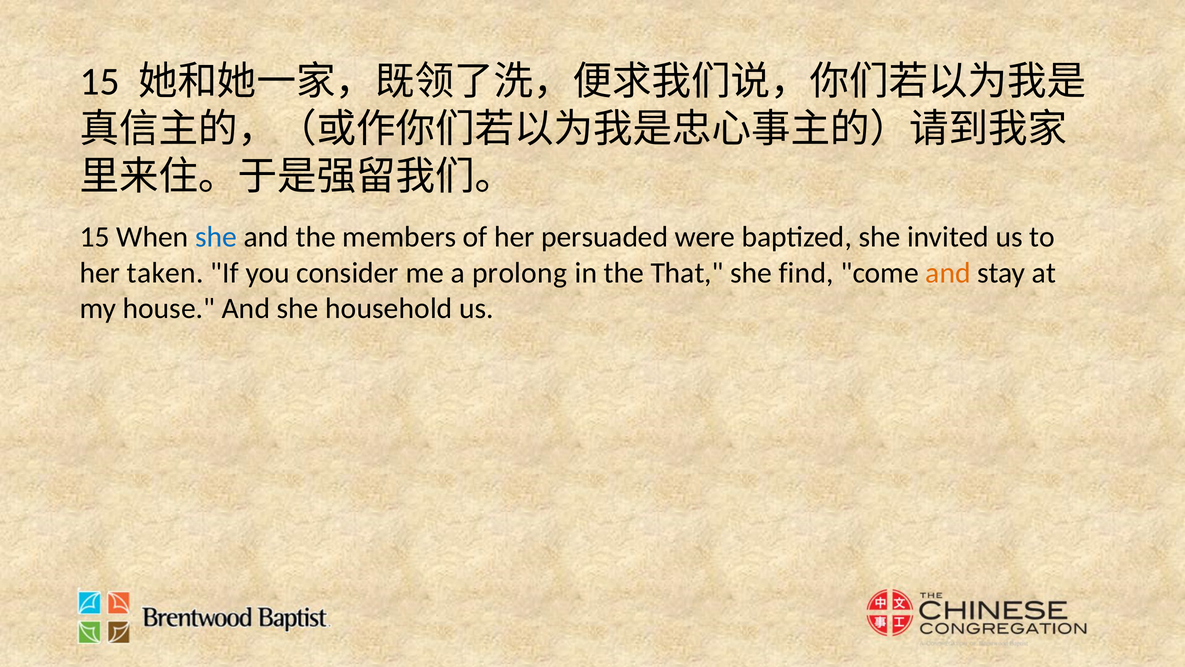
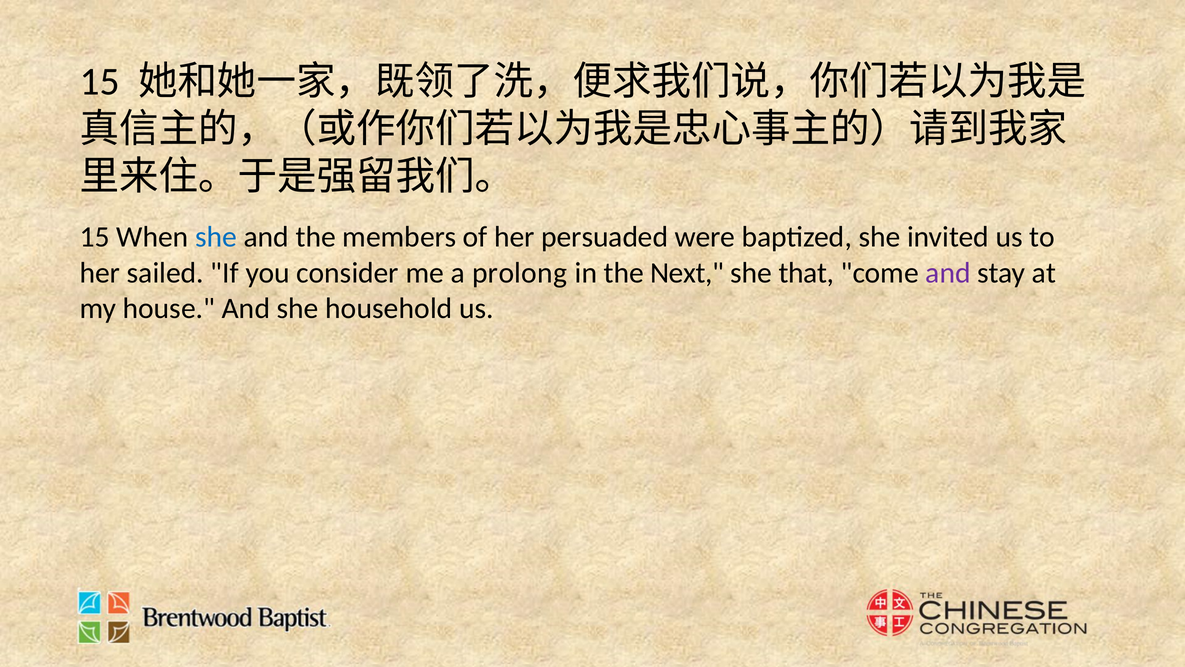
taken: taken -> sailed (165, 273)
That: That -> Next (687, 273)
find: find -> that (806, 273)
and colour: orange -> purple (948, 273)
